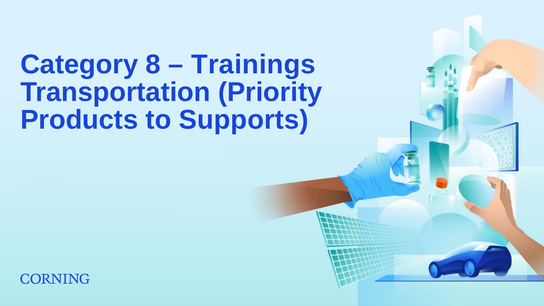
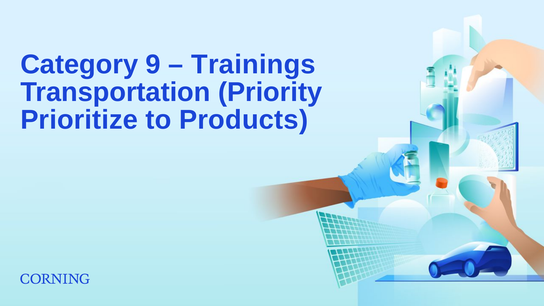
8: 8 -> 9 (153, 64)
Products: Products -> Prioritize (79, 120)
Supports: Supports -> Products (244, 120)
